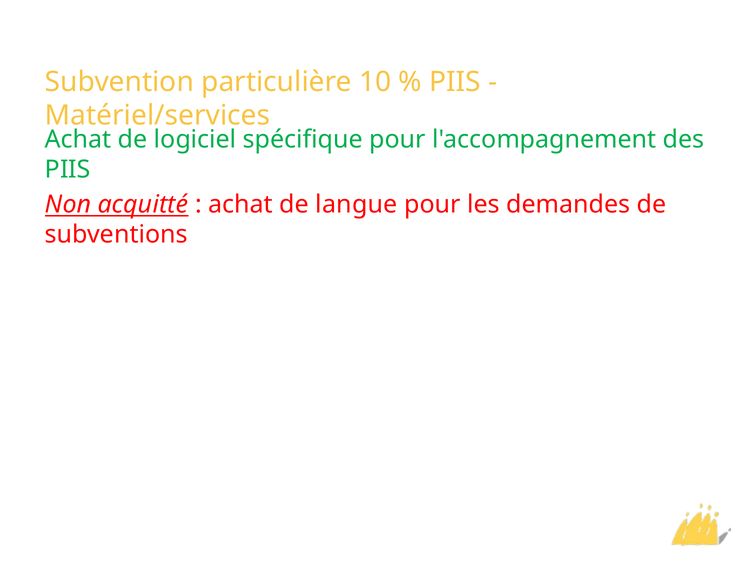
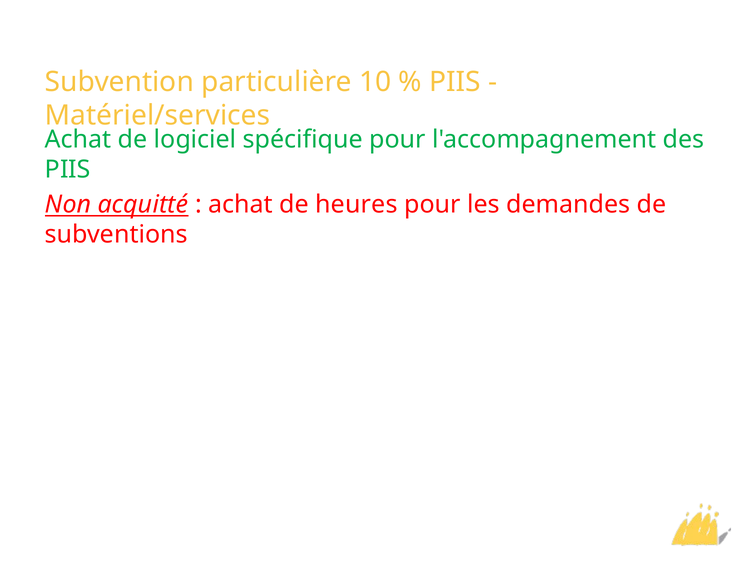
langue: langue -> heures (357, 205)
